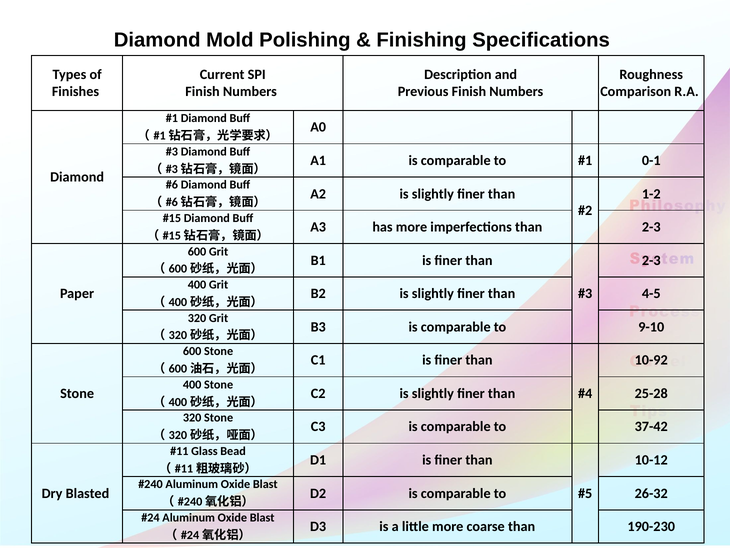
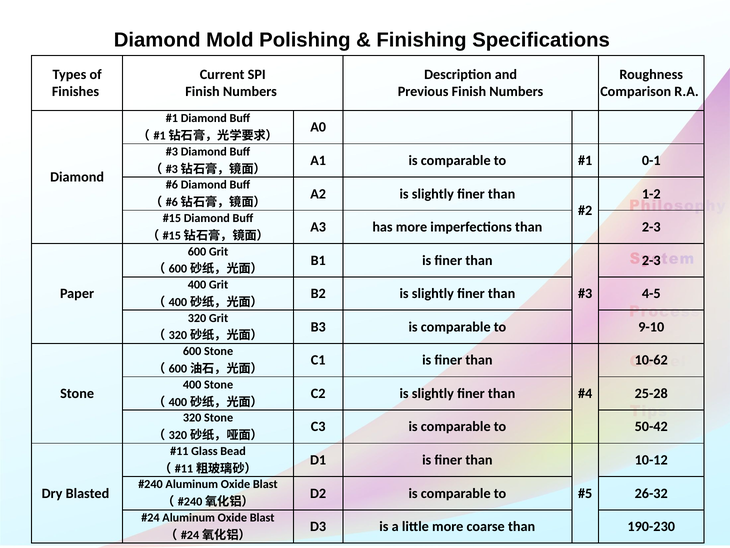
10-92: 10-92 -> 10-62 (651, 360)
37-42: 37-42 -> 50-42 (651, 426)
